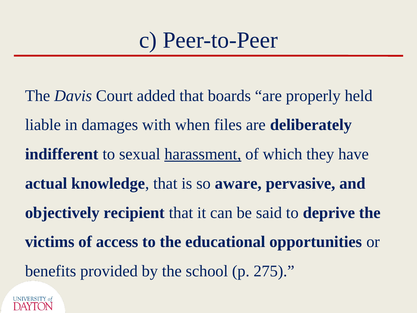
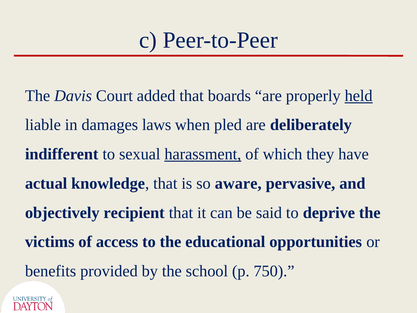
held underline: none -> present (359, 96)
with: with -> laws (157, 125)
files: files -> pled (228, 125)
275: 275 -> 750 (274, 271)
